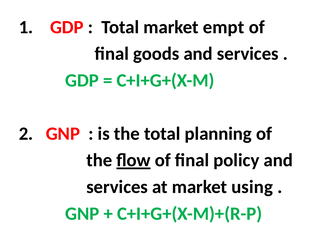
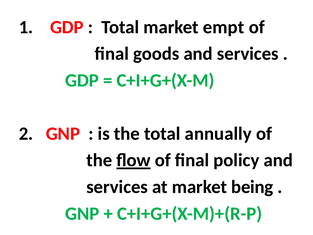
planning: planning -> annually (218, 134)
using: using -> being (252, 187)
